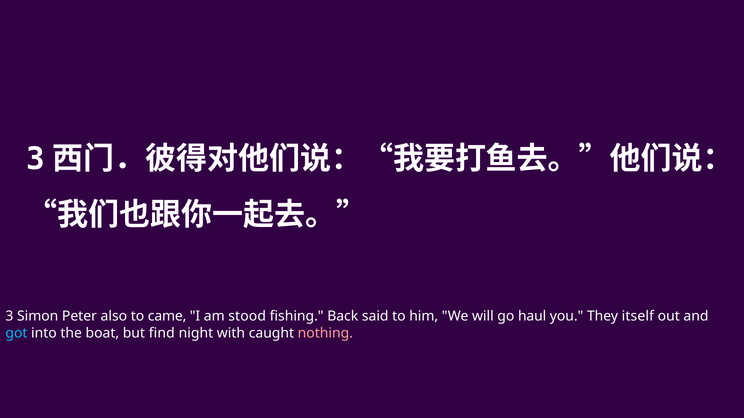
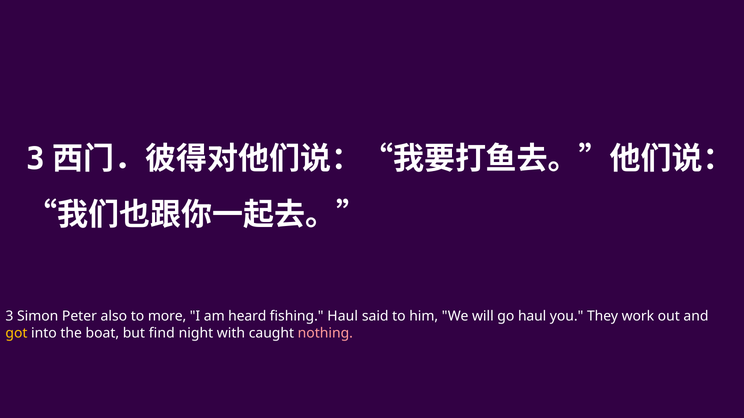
came: came -> more (167, 317)
stood: stood -> heard (247, 317)
fishing Back: Back -> Haul (343, 317)
itself: itself -> work (638, 317)
got colour: light blue -> yellow (16, 333)
